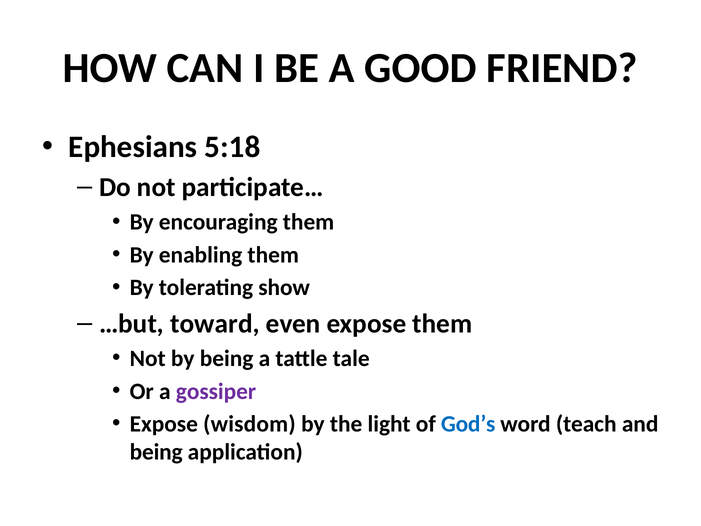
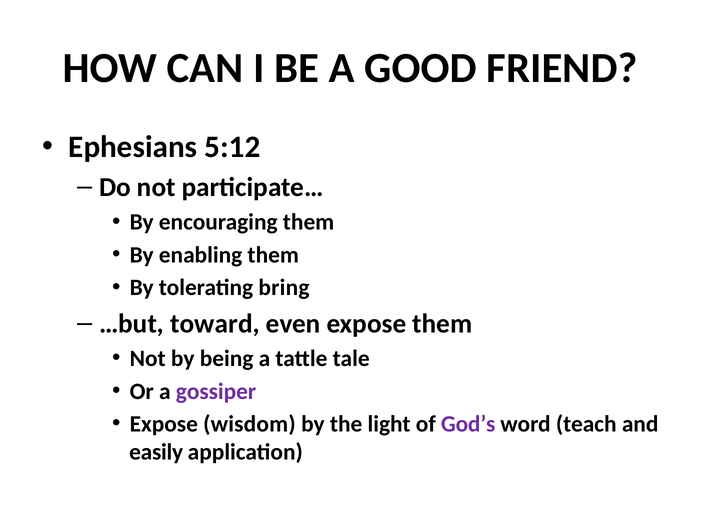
5:18: 5:18 -> 5:12 (232, 147)
show: show -> bring (284, 288)
God’s colour: blue -> purple (468, 424)
being: being -> easily (156, 452)
